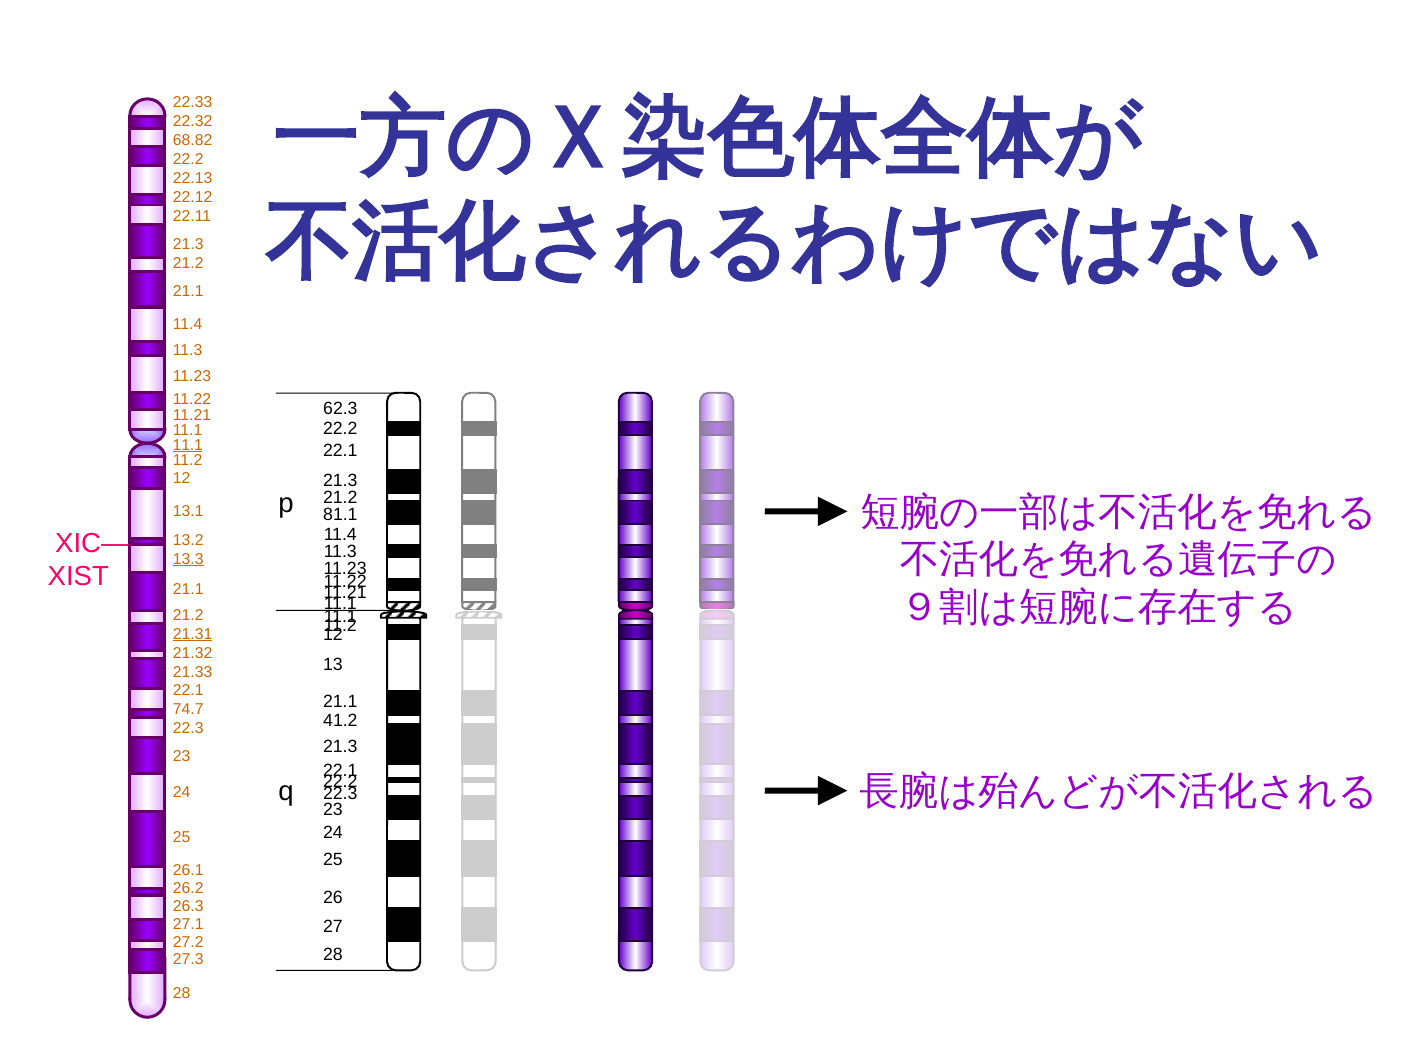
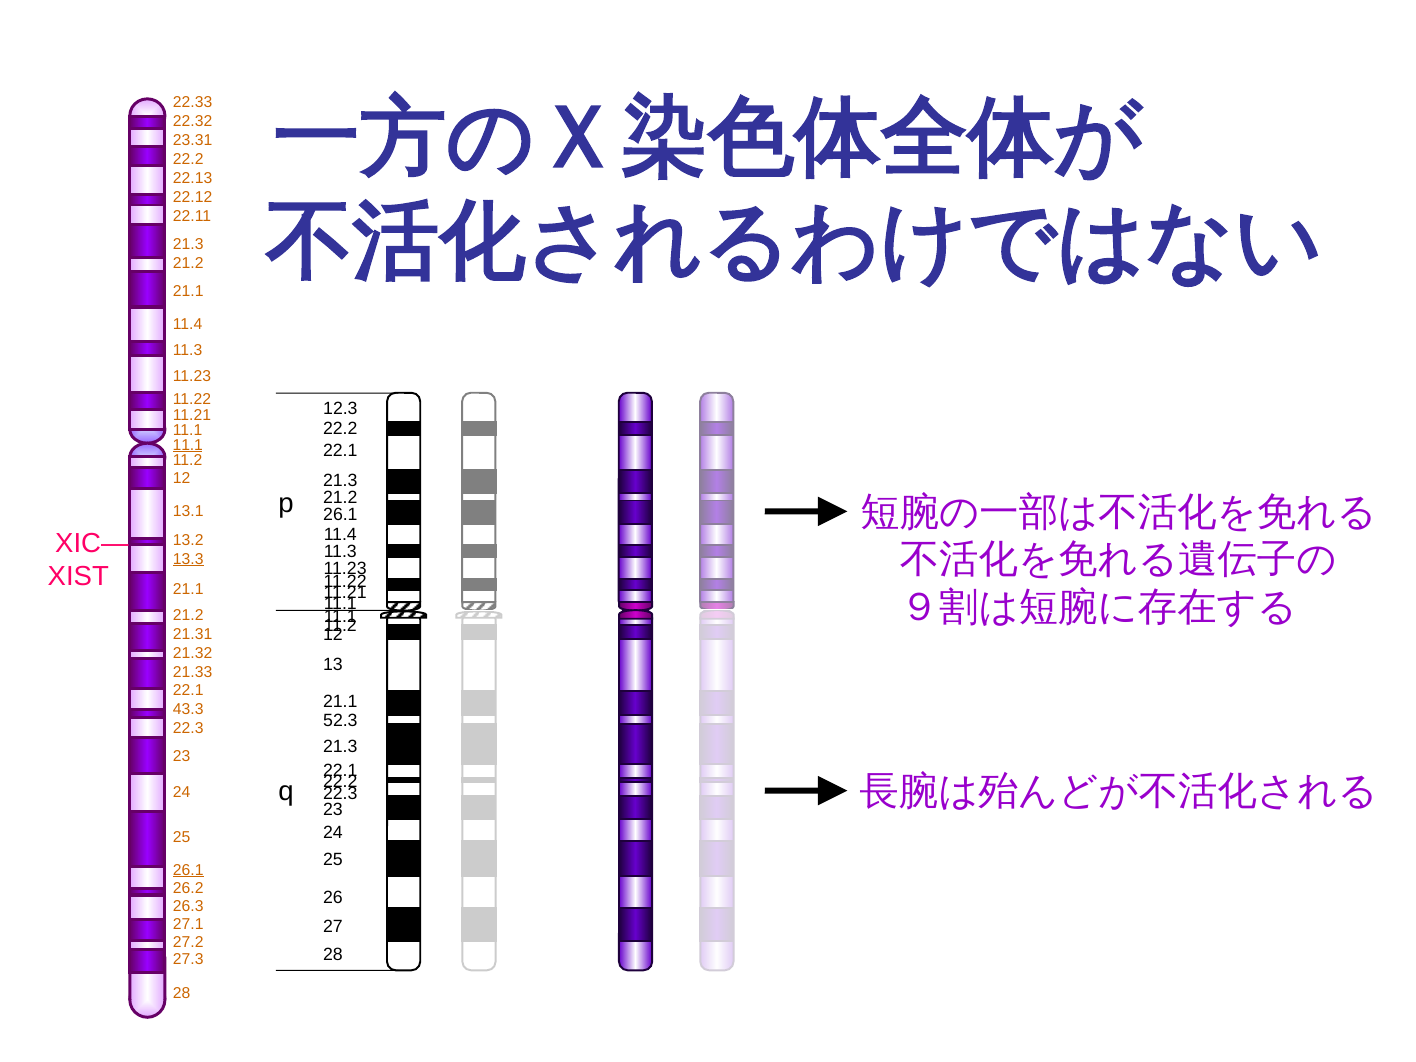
68.82: 68.82 -> 23.31 (193, 140)
62.3: 62.3 -> 12.3 (340, 408)
81.1: 81.1 -> 26.1 (340, 514)
21.31 underline: present -> none (193, 634)
74.7: 74.7 -> 43.3 (188, 710)
41.2: 41.2 -> 52.3 (340, 721)
26.1 underline: none -> present (188, 870)
